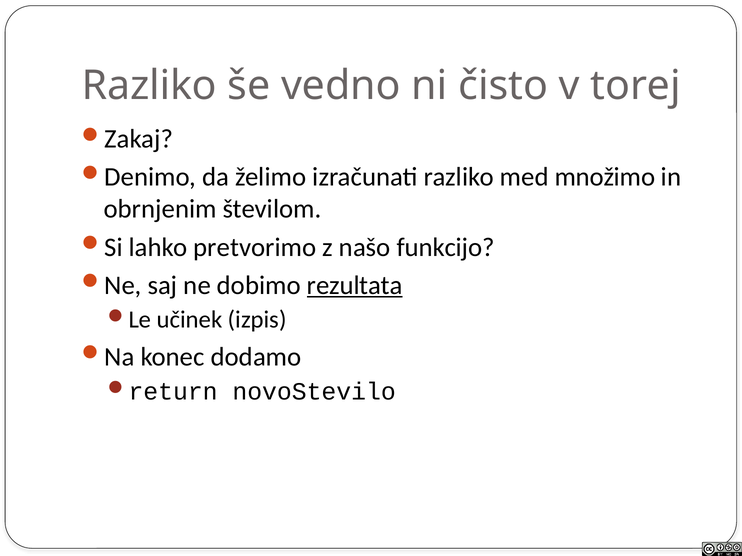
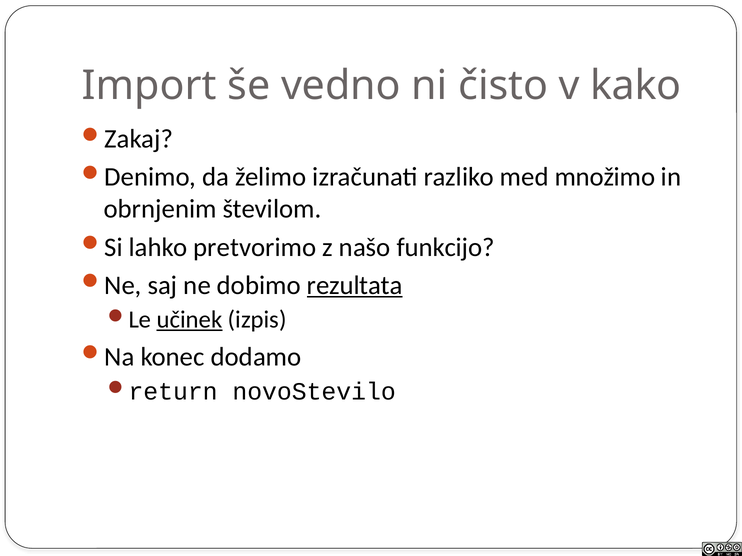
Razliko: Razliko -> Import (149, 86)
torej: torej -> kako (636, 86)
učinek underline: none -> present (189, 320)
